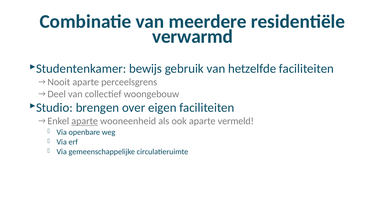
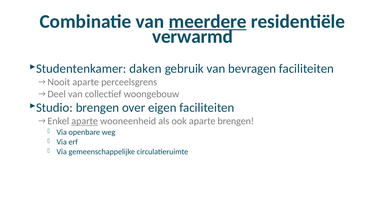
meerdere underline: none -> present (208, 22)
bewijs: bewijs -> daken (145, 69)
hetzelfde: hetzelfde -> bevragen (252, 69)
aparte vermeld: vermeld -> brengen (236, 122)
